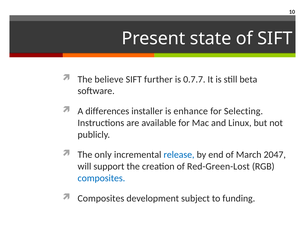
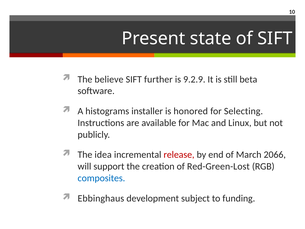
0.7.7: 0.7.7 -> 9.2.9 (194, 79)
differences: differences -> histograms (107, 111)
enhance: enhance -> honored (191, 111)
only: only -> idea (103, 155)
release colour: blue -> red (179, 155)
2047: 2047 -> 2066 (275, 155)
Composites: Composites -> Ebbinghaus (101, 198)
